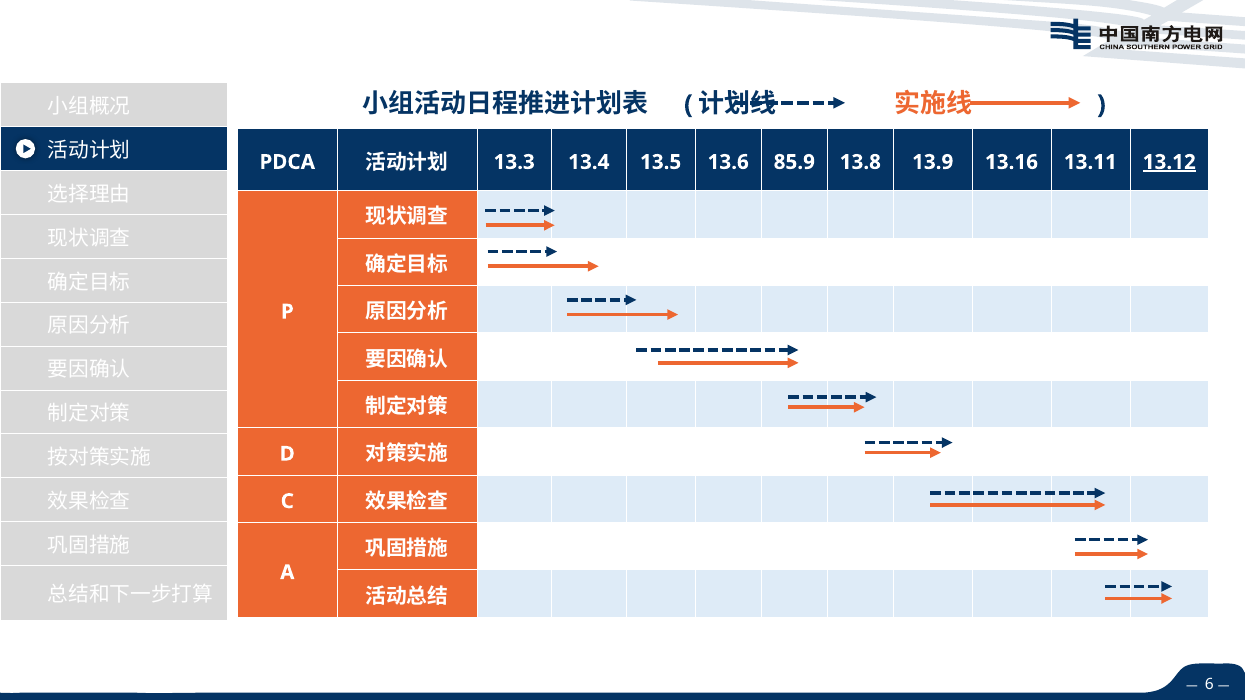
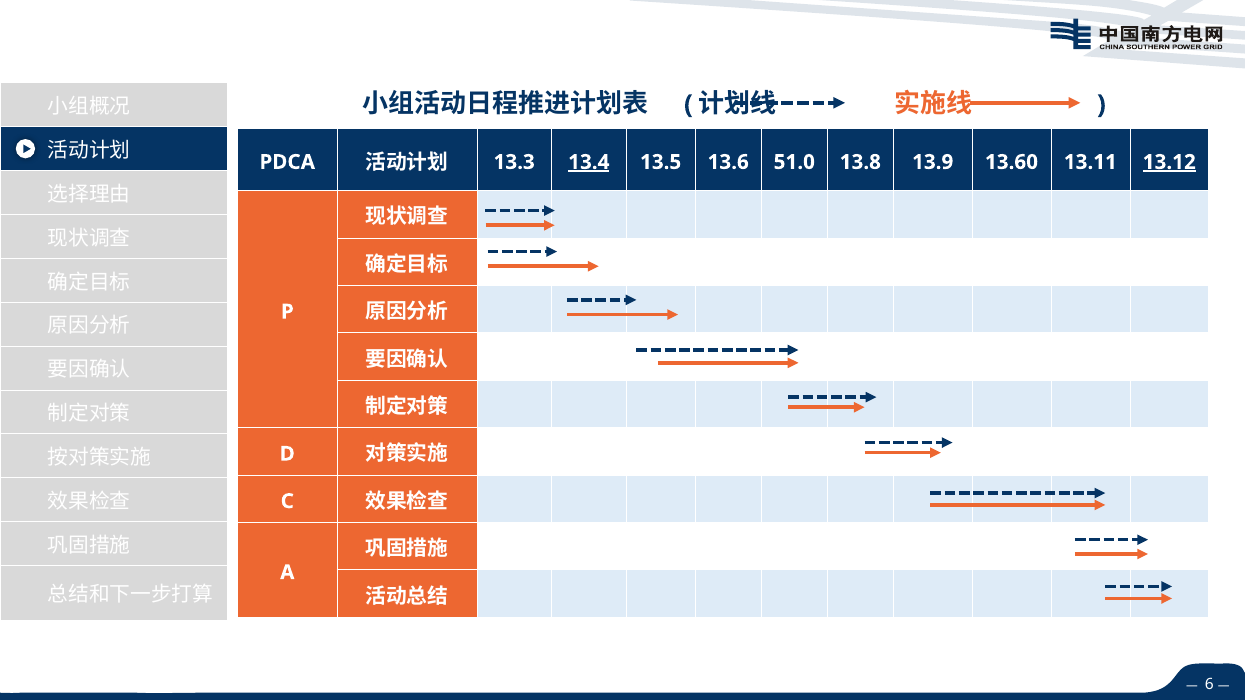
13.4 underline: none -> present (589, 162)
85.9: 85.9 -> 51.0 (794, 162)
13.16: 13.16 -> 13.60 (1011, 162)
